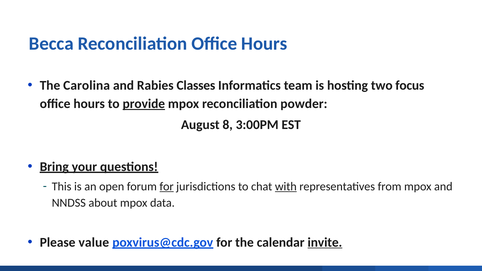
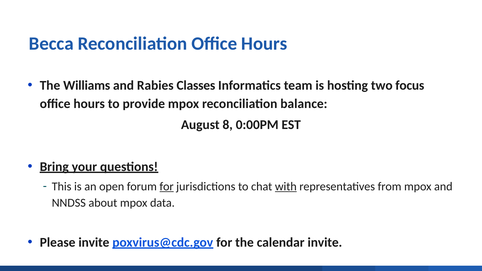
Carolina: Carolina -> Williams (87, 86)
provide underline: present -> none (144, 104)
powder: powder -> balance (304, 104)
3:00PM: 3:00PM -> 0:00PM (257, 125)
Please value: value -> invite (94, 242)
invite underline: present -> none (325, 242)
